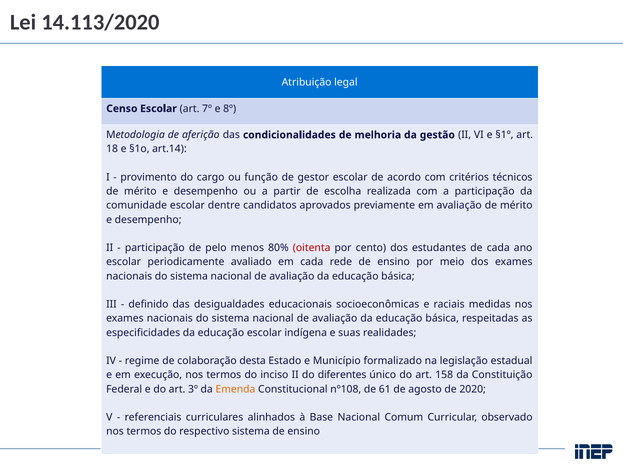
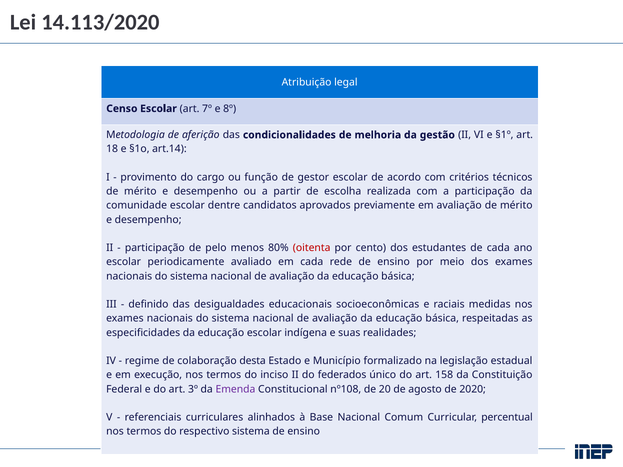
diferentes: diferentes -> federados (342, 375)
Emenda colour: orange -> purple (235, 389)
61: 61 -> 20 (385, 389)
observado: observado -> percentual (507, 418)
